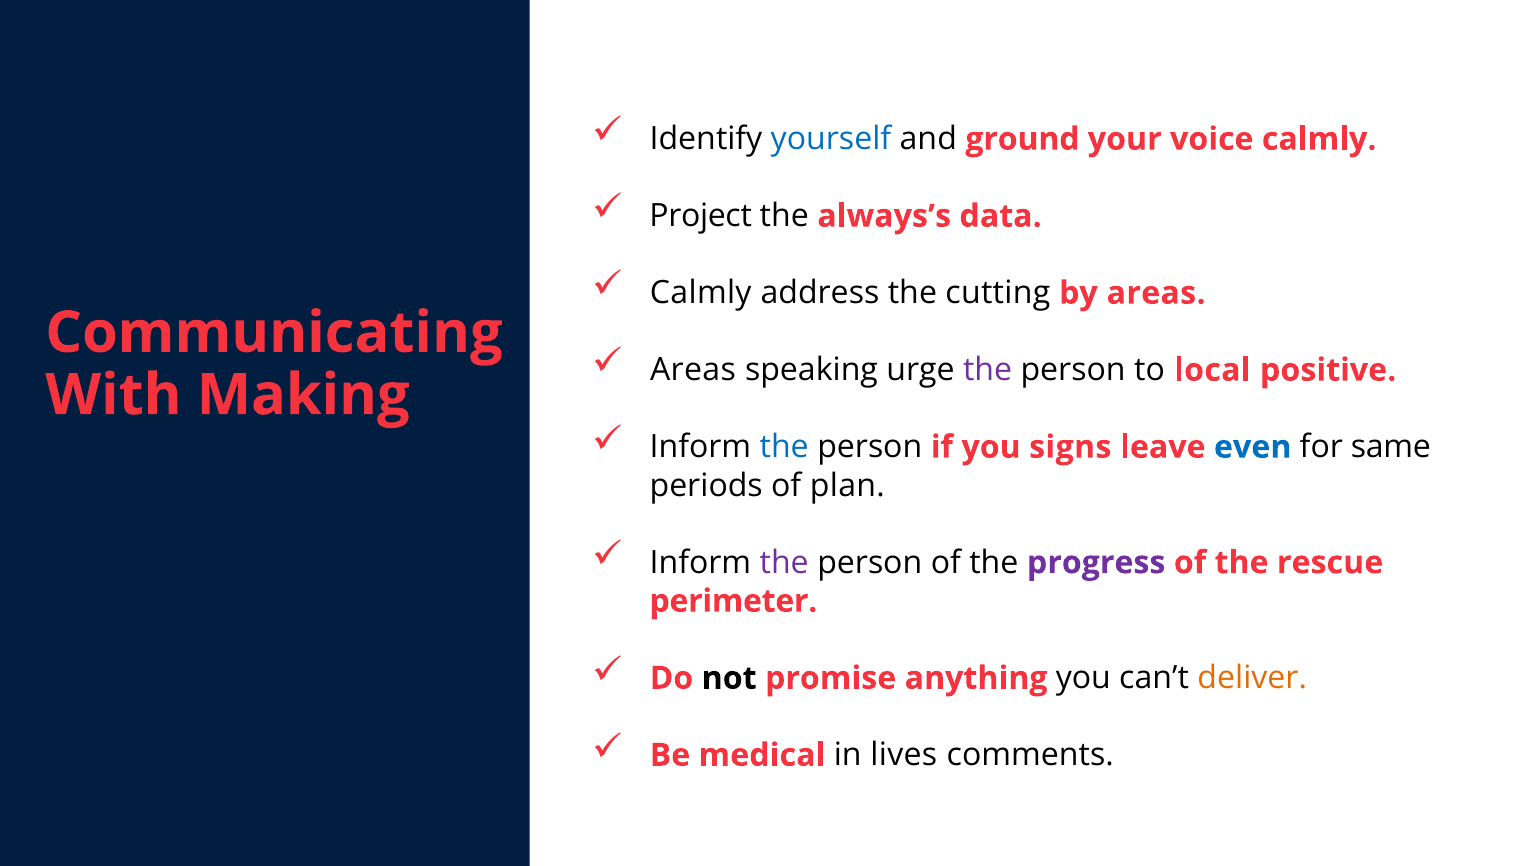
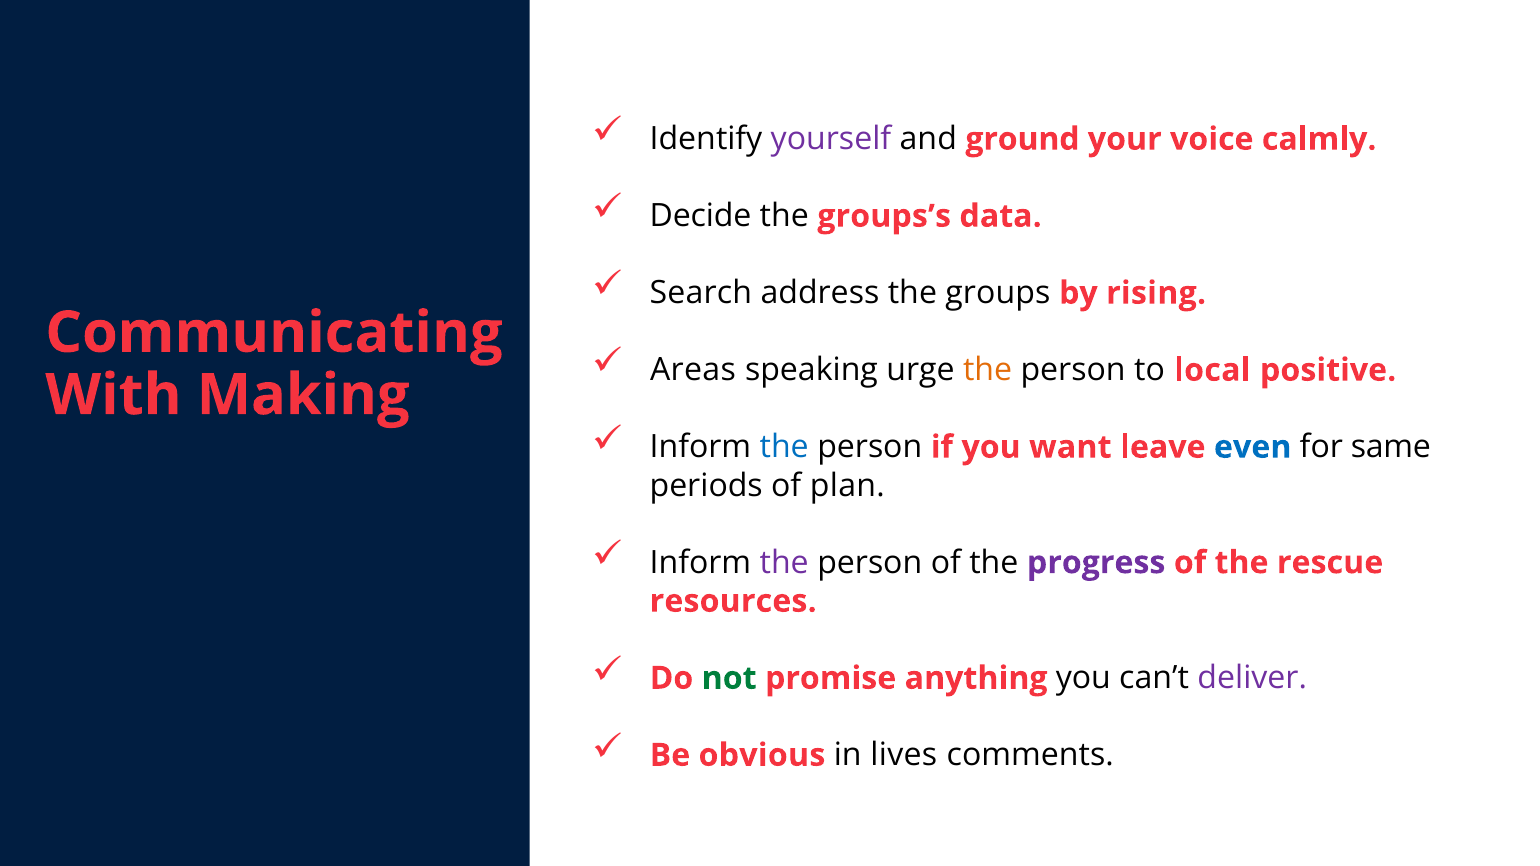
yourself colour: blue -> purple (831, 139)
Project: Project -> Decide (701, 216)
always’s: always’s -> groups’s (884, 216)
Calmly: Calmly -> Search (701, 293)
cutting: cutting -> groups (998, 293)
by areas: areas -> rising (1156, 293)
the colour: purple -> orange (988, 370)
signs: signs -> want (1070, 447)
perimeter: perimeter -> resources (733, 601)
not colour: black -> green (729, 678)
deliver colour: orange -> purple (1252, 678)
medical: medical -> obvious (762, 755)
